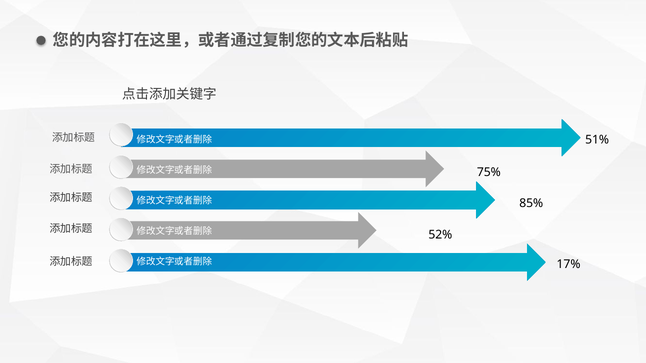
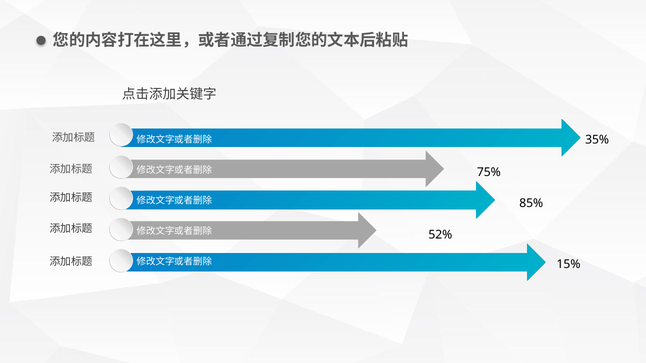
51%: 51% -> 35% (597, 140)
17%: 17% -> 15% (569, 265)
